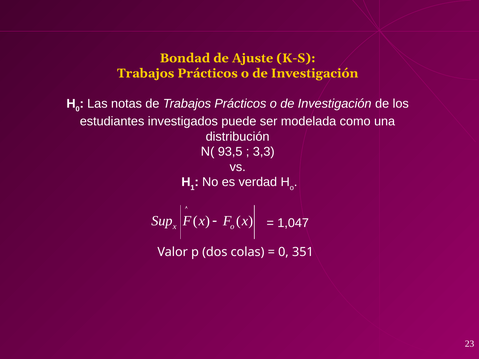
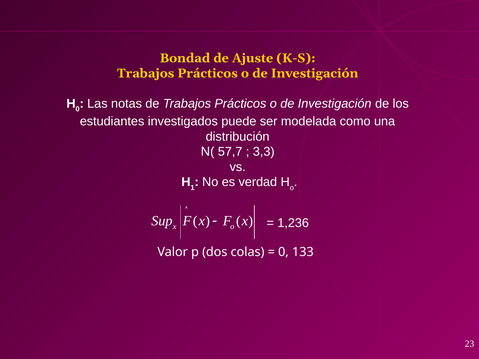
93,5: 93,5 -> 57,7 (230, 152)
1,047: 1,047 -> 1,236 (293, 223)
351: 351 -> 133 (303, 252)
